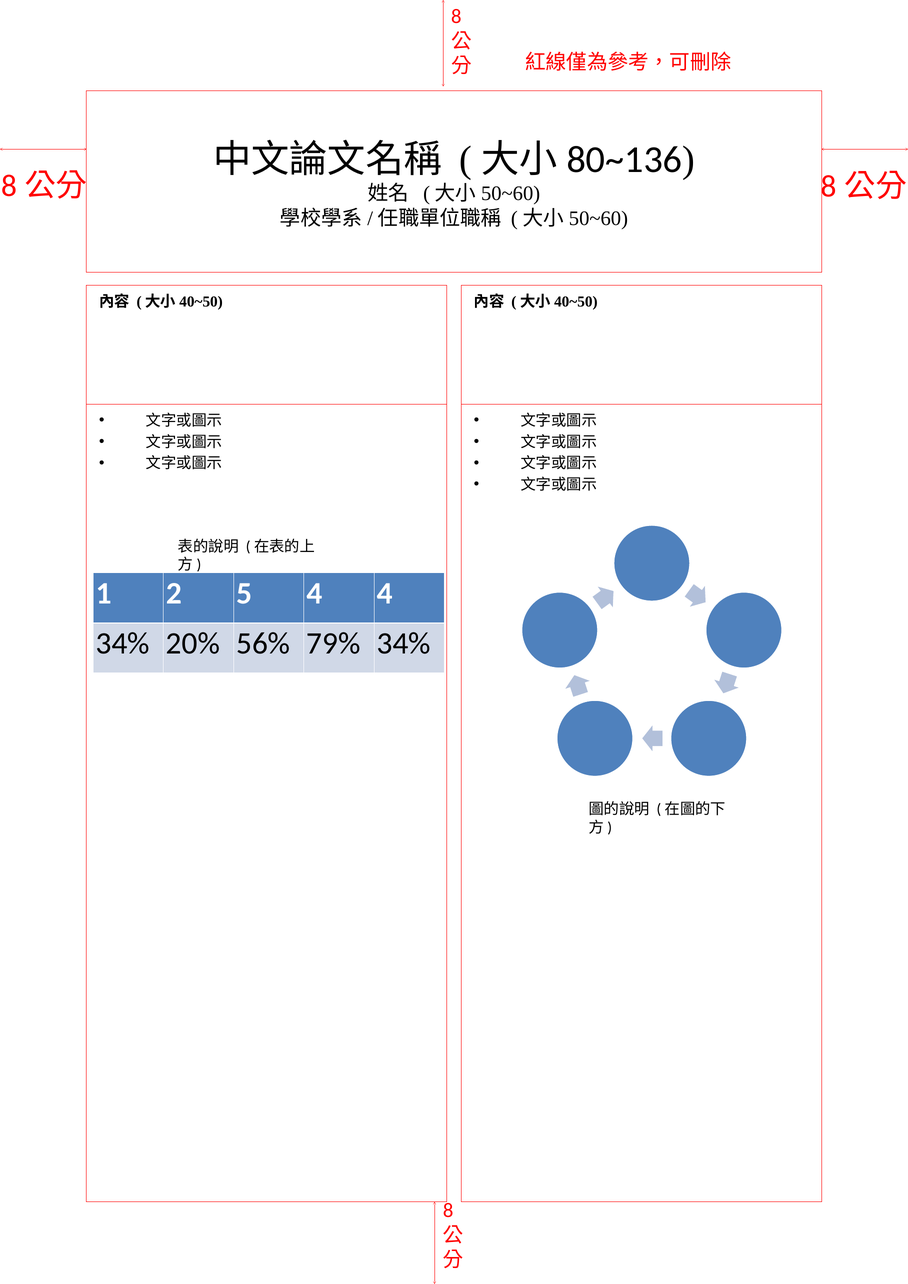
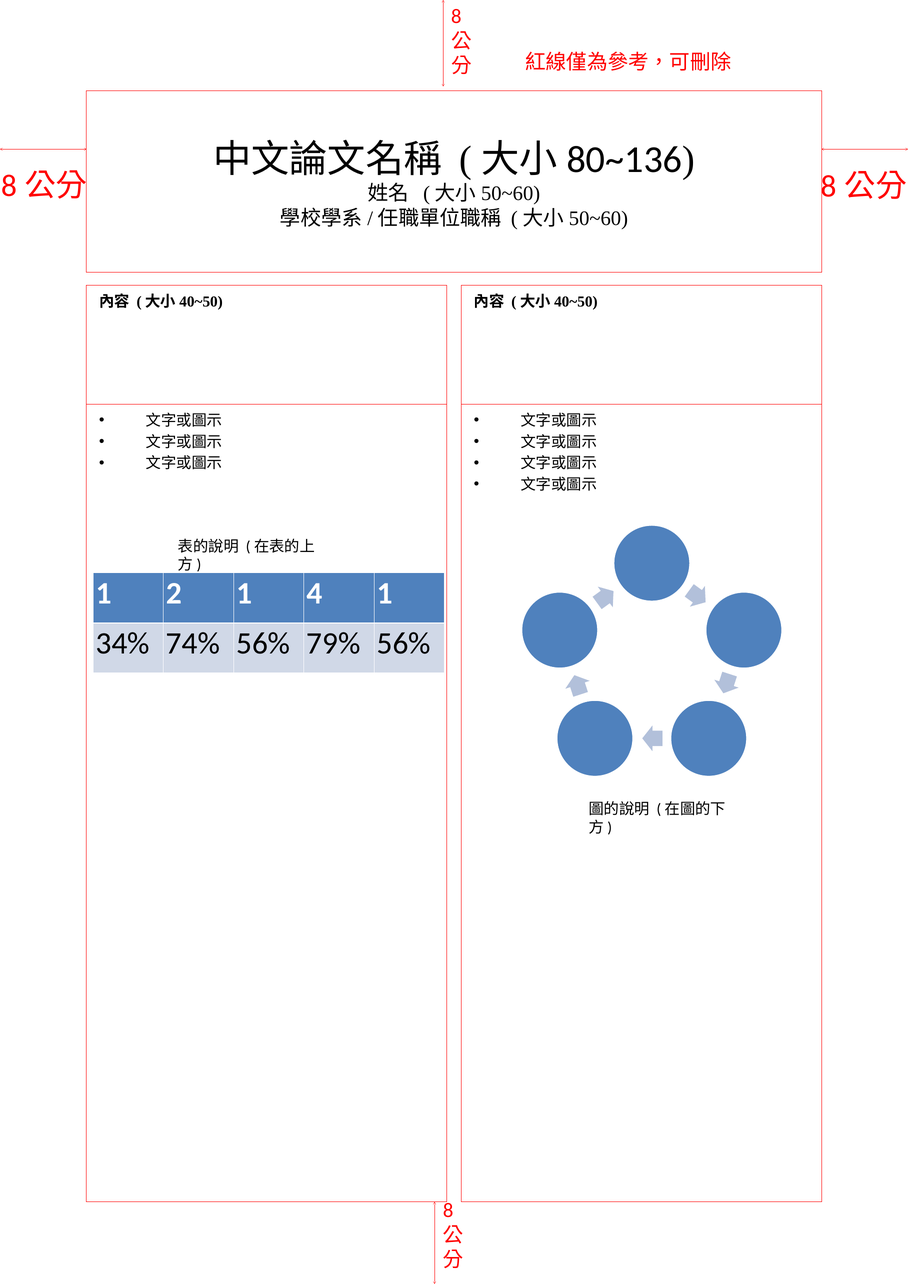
2 5: 5 -> 1 (244, 594)
4 4: 4 -> 1 (385, 594)
20%: 20% -> 74% (193, 644)
79% 34%: 34% -> 56% (404, 644)
